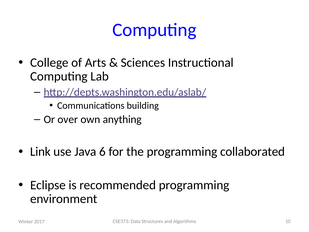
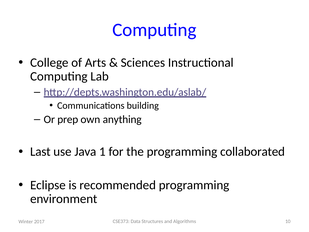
over: over -> prep (68, 119)
Link: Link -> Last (40, 152)
6: 6 -> 1 (102, 152)
